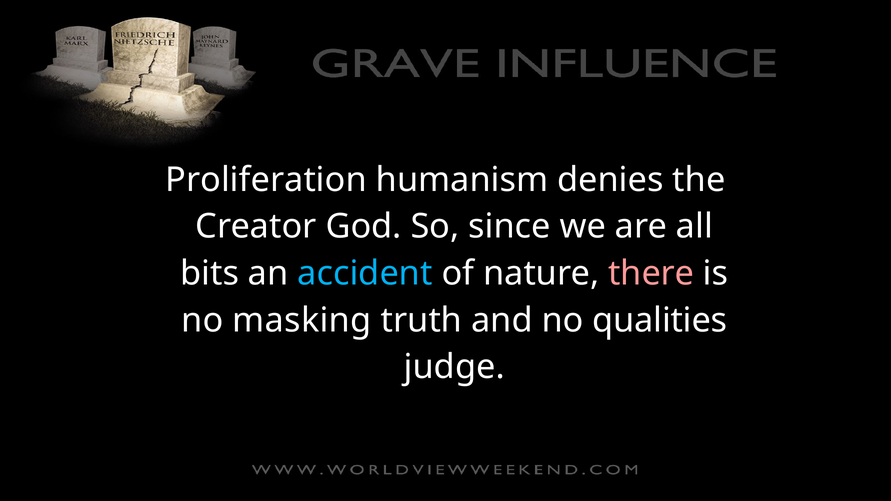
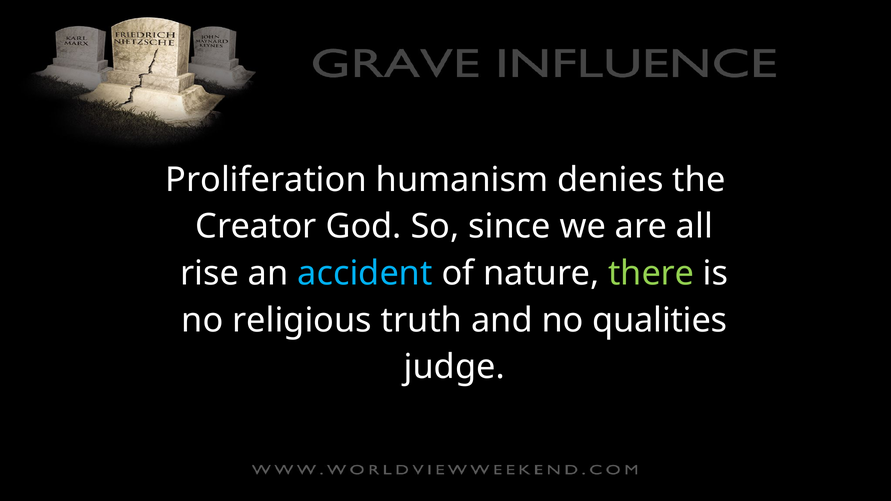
bits: bits -> rise (210, 273)
there colour: pink -> light green (651, 273)
masking: masking -> religious (302, 320)
